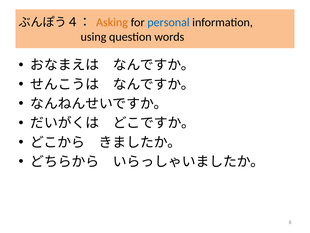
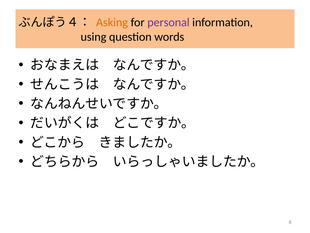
personal colour: blue -> purple (168, 22)
